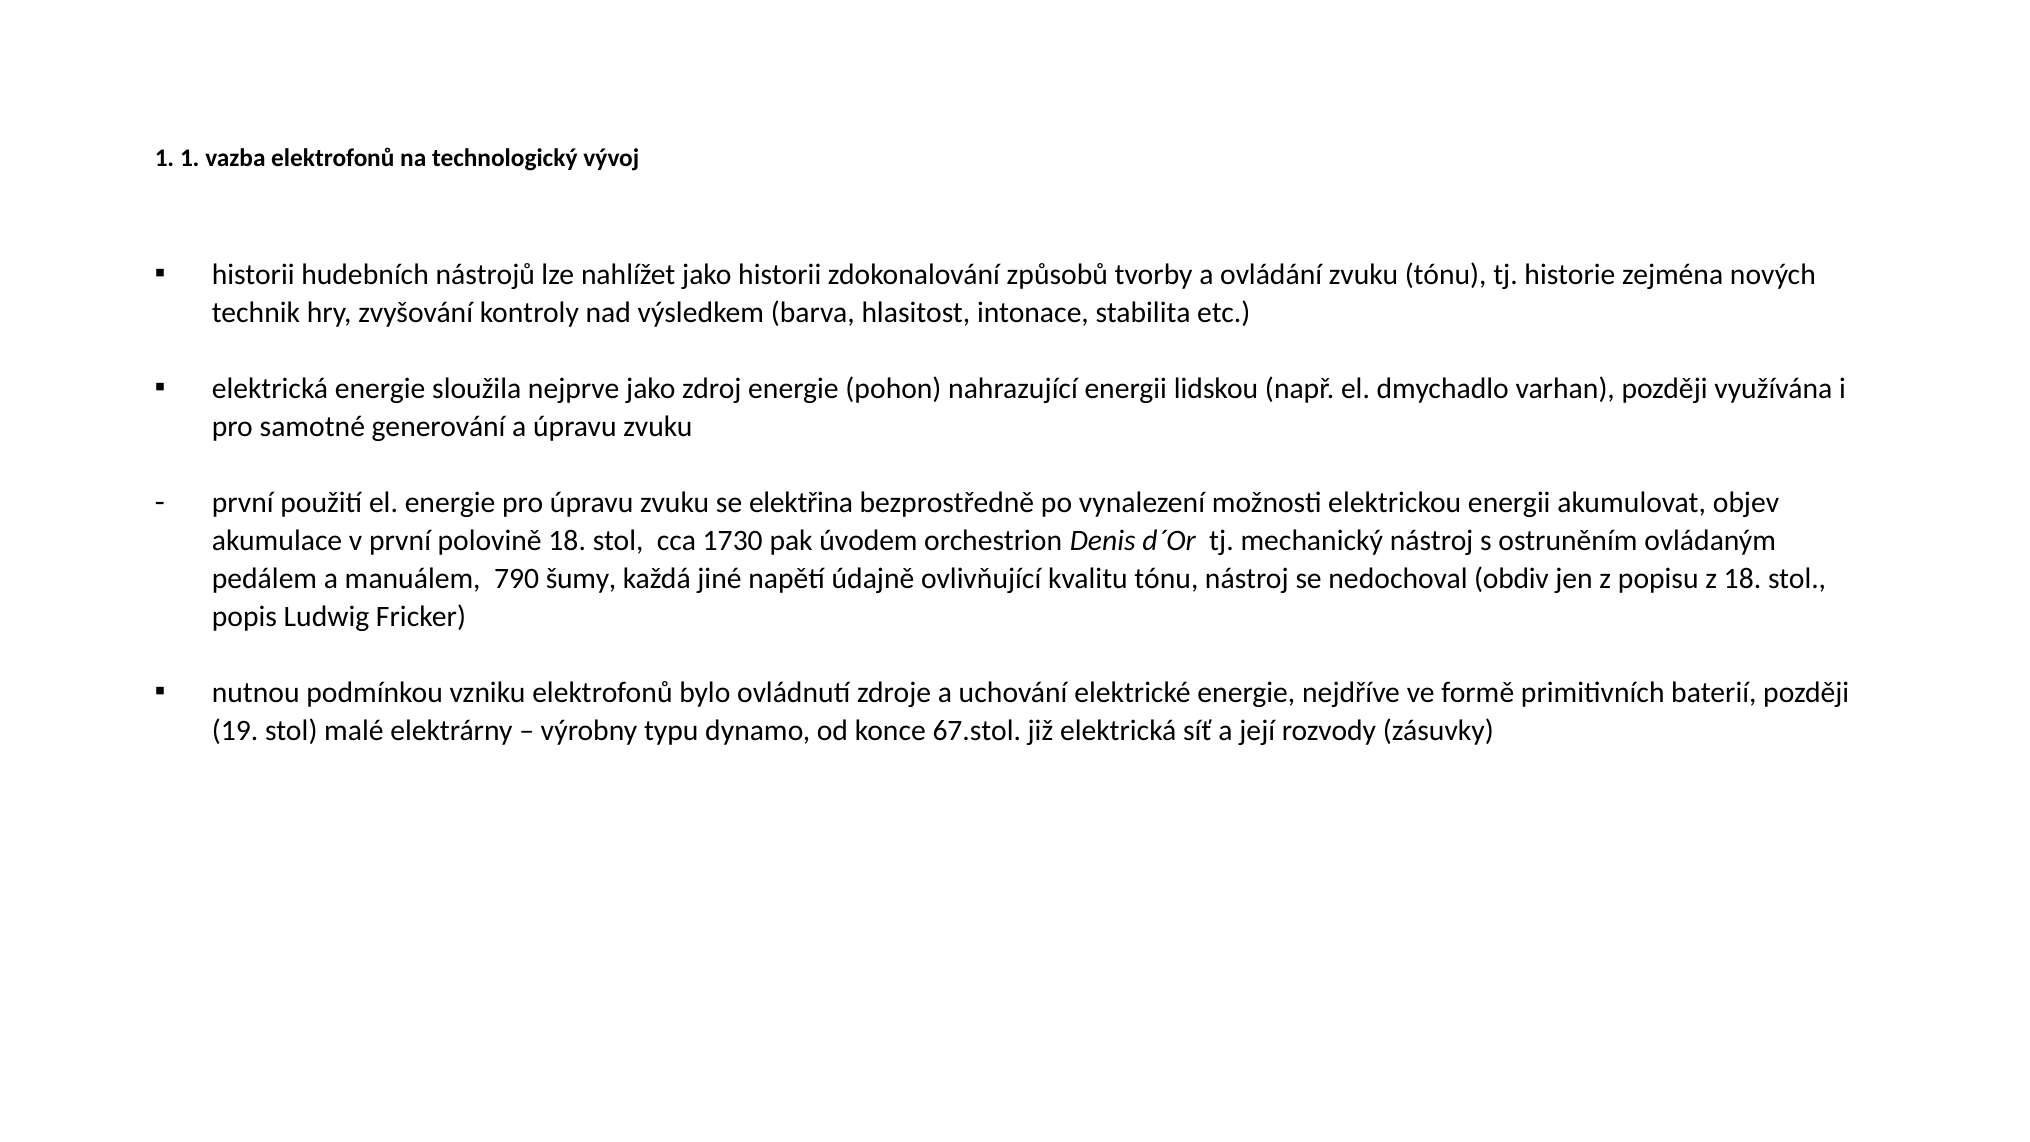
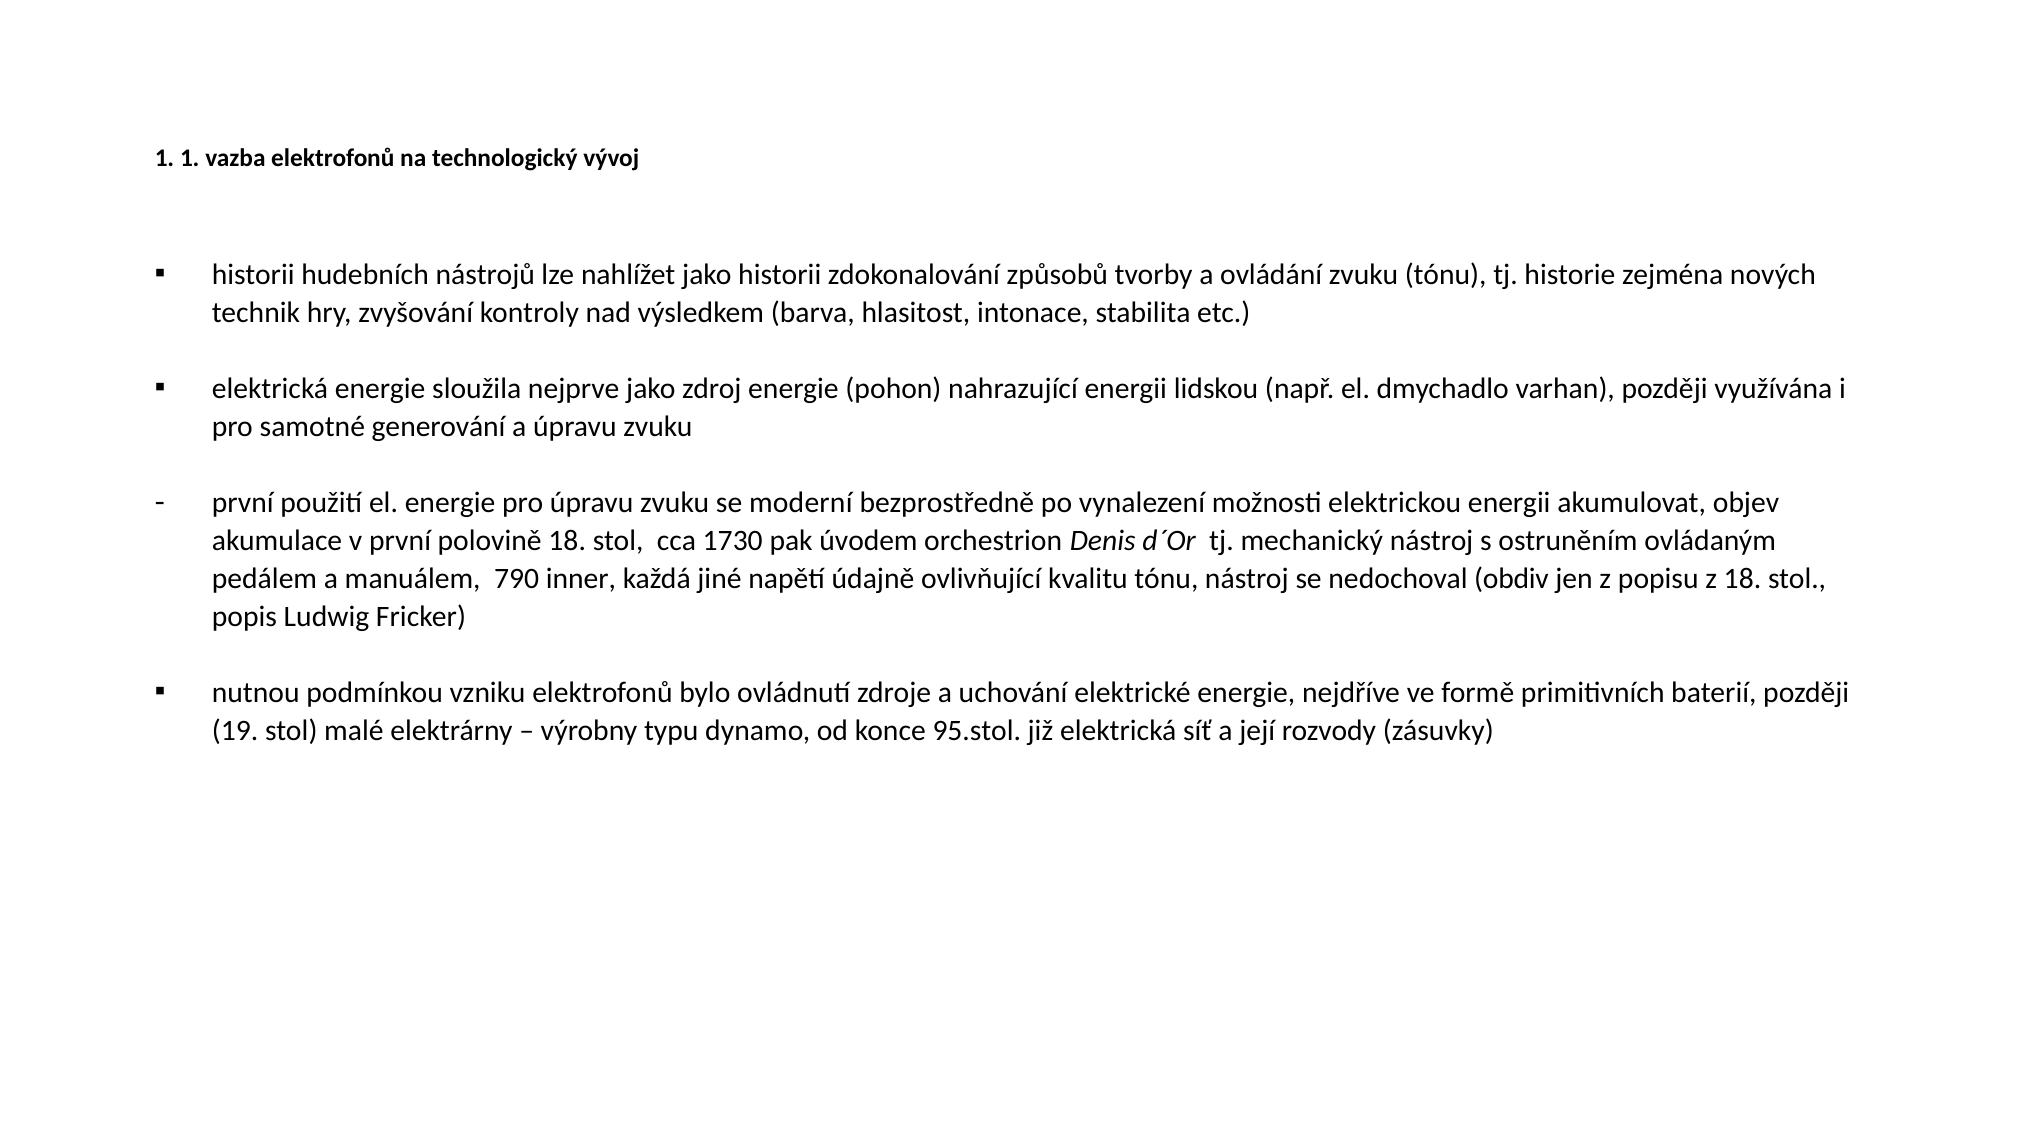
elektřina: elektřina -> moderní (801, 503)
šumy: šumy -> inner (581, 579)
67.stol: 67.stol -> 95.stol (977, 731)
